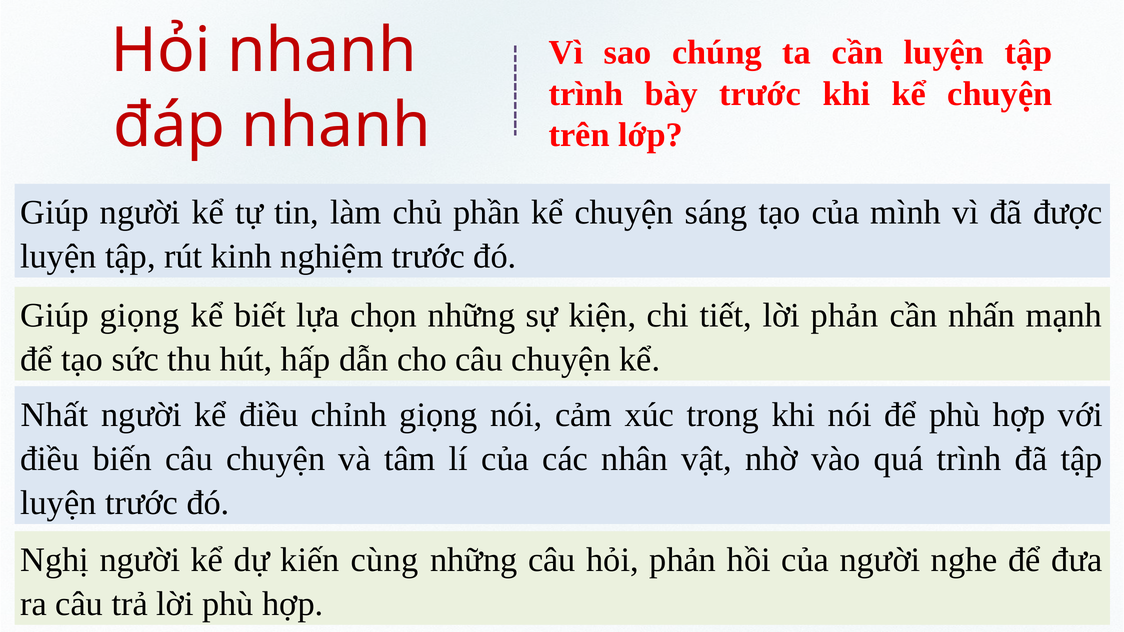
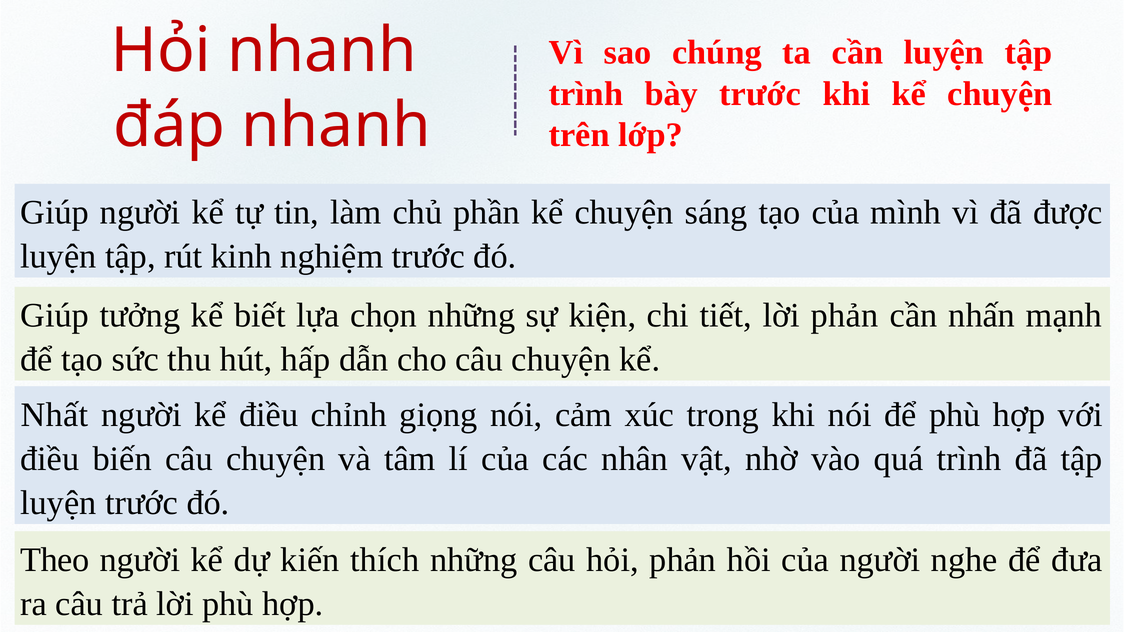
Giúp giọng: giọng -> tưởng (140, 316)
Nghị: Nghị -> Theo (55, 560)
cùng: cùng -> thích (385, 560)
